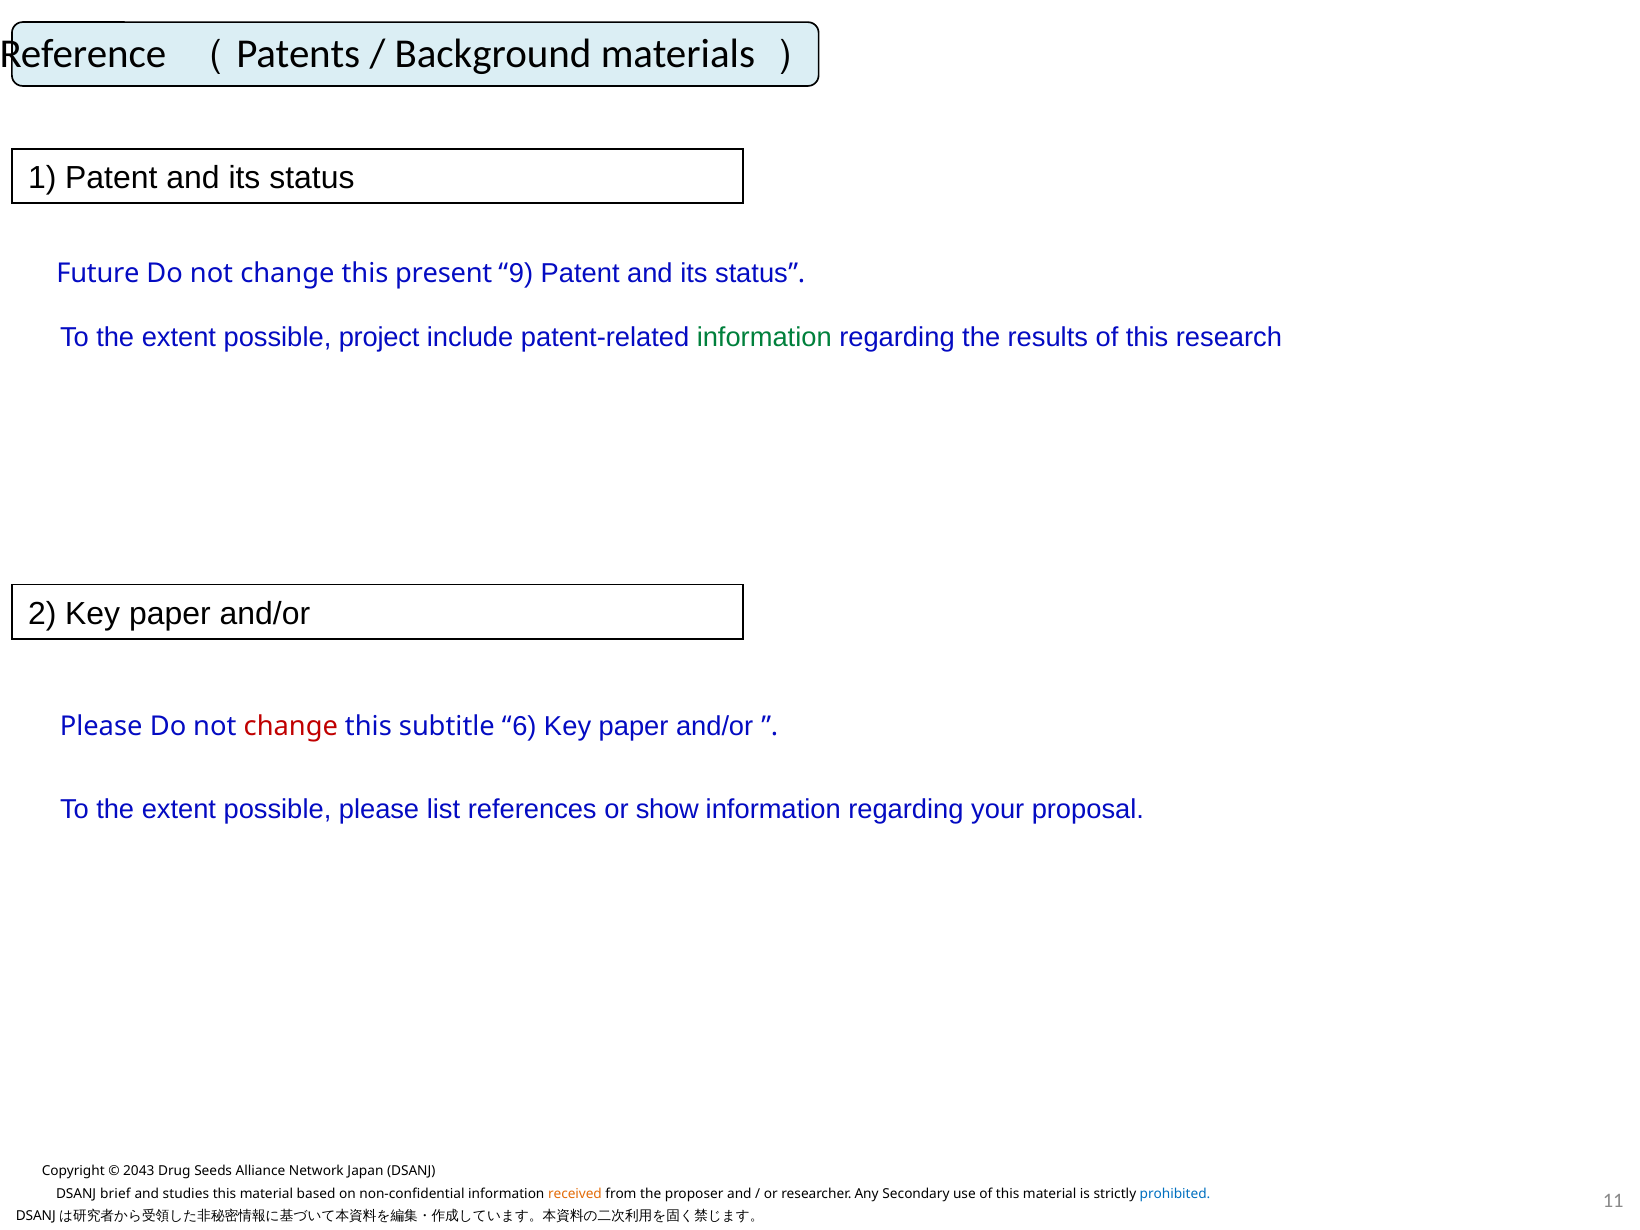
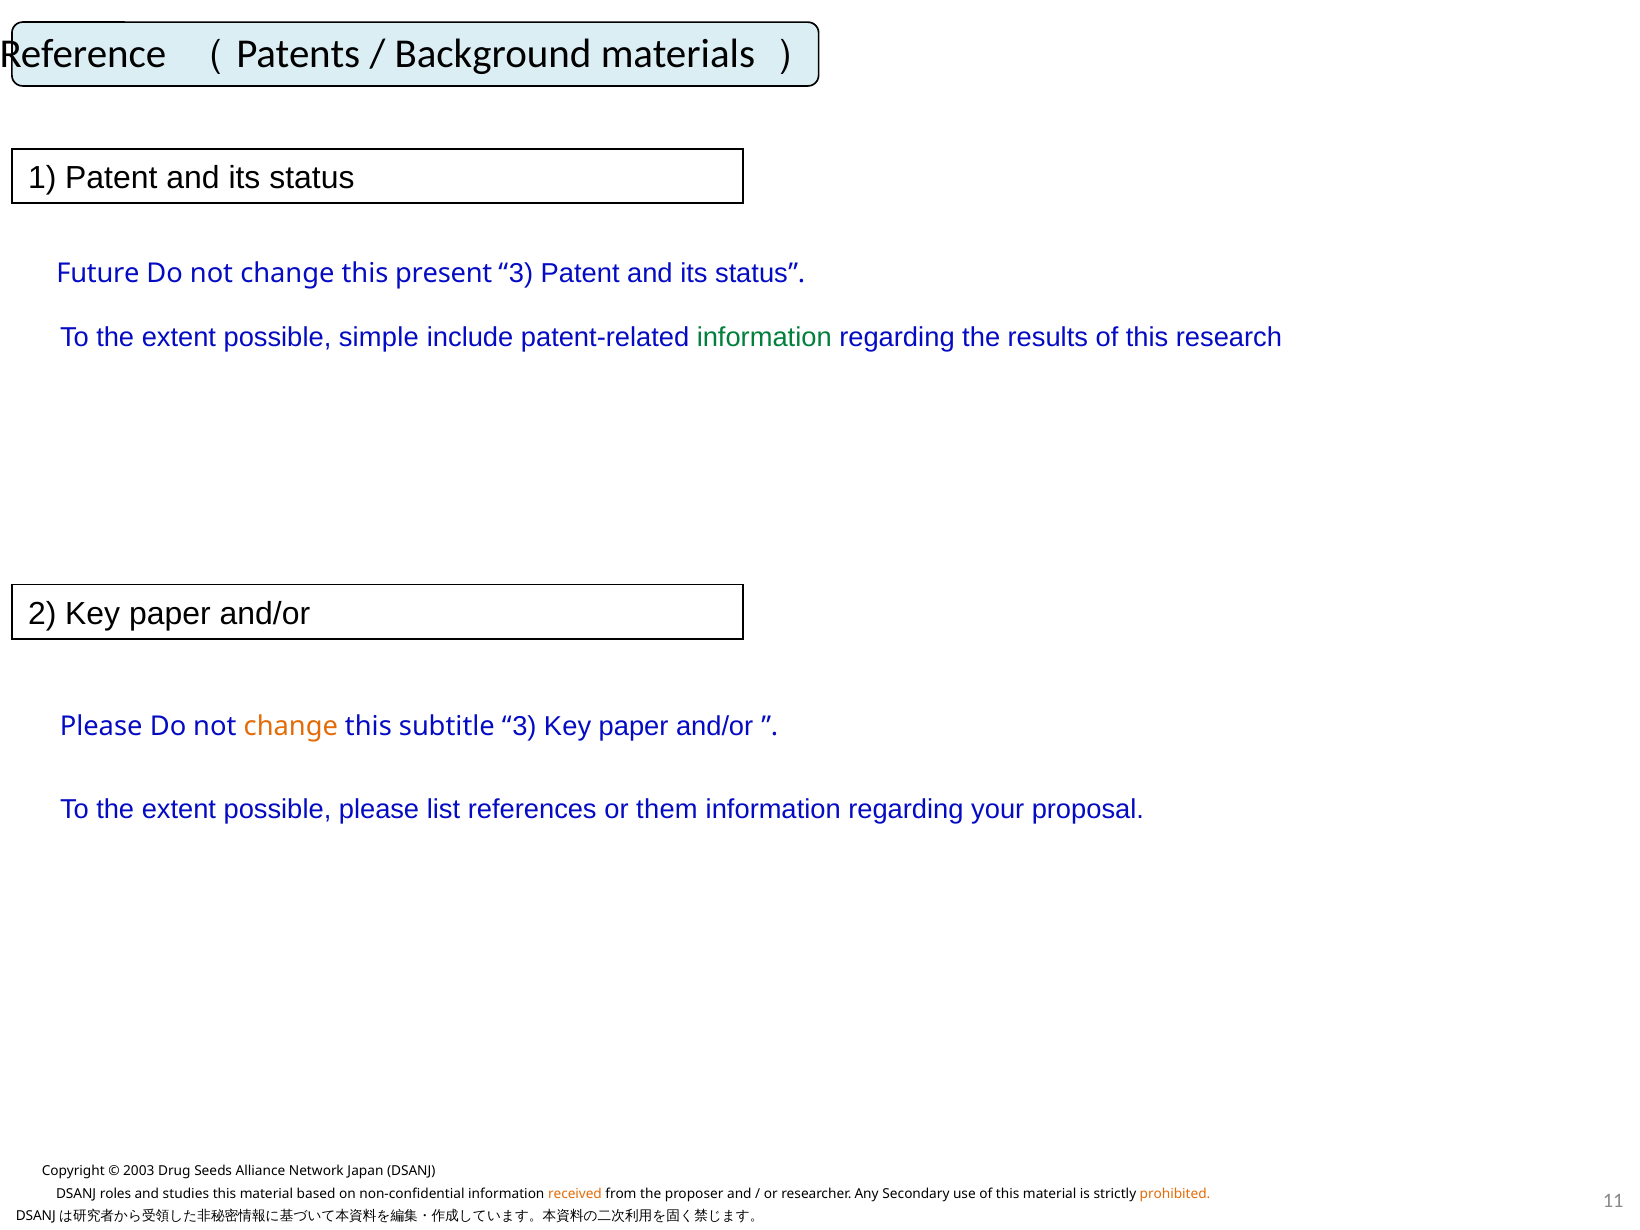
9: 9 -> 3 (521, 273)
project: project -> simple (379, 338)
change colour: red -> orange (291, 726)
6: 6 -> 3 (524, 726)
show: show -> them (667, 810)
2043: 2043 -> 2003 (139, 1171)
brief: brief -> roles (115, 1194)
prohibited colour: blue -> orange (1175, 1194)
